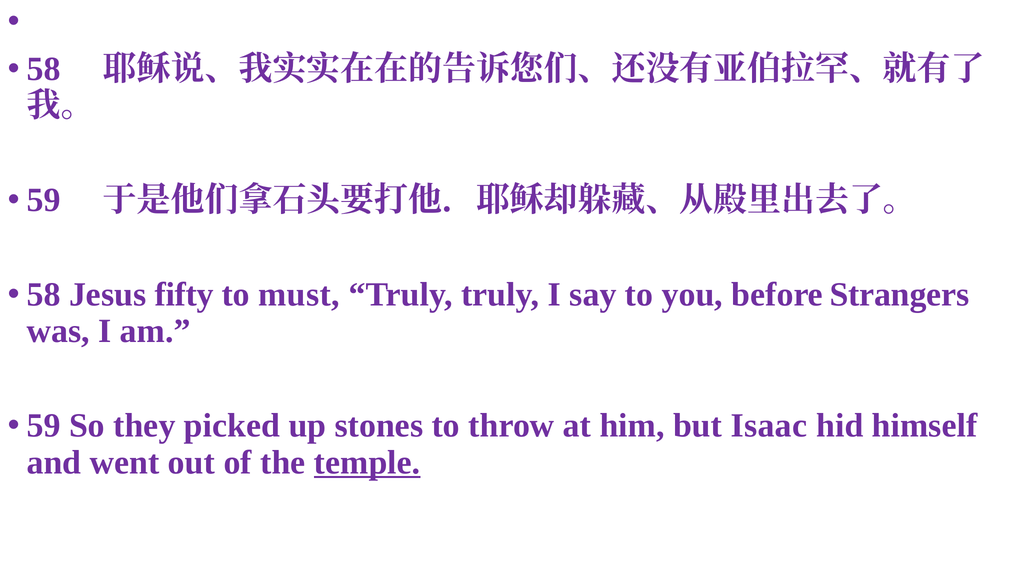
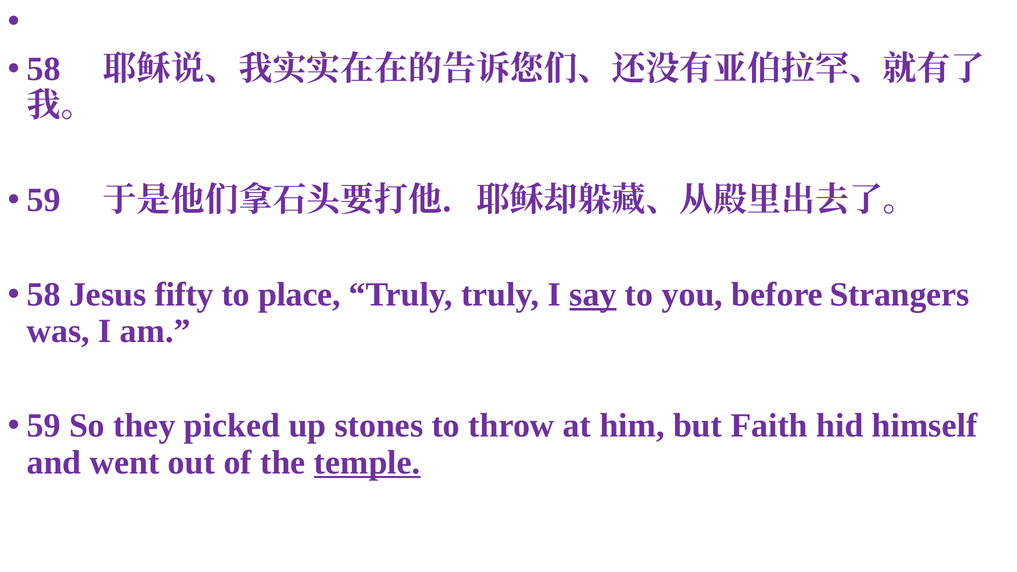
must: must -> place (299, 295)
say underline: none -> present (593, 295)
Isaac: Isaac -> Faith (769, 426)
